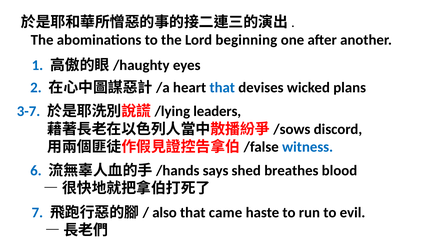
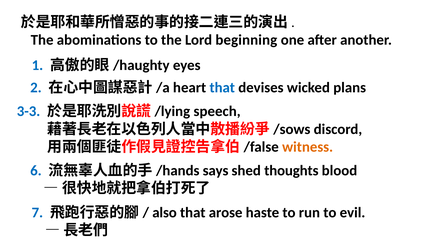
3-7: 3-7 -> 3-3 (29, 112)
leaders: leaders -> speech (217, 112)
witness colour: blue -> orange (308, 147)
breathes: breathes -> thoughts (291, 171)
came: came -> arose (226, 213)
